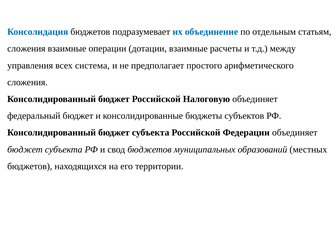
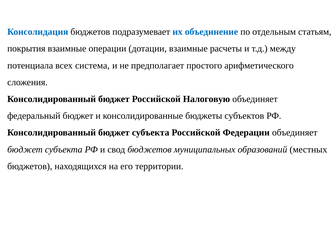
сложения: сложения -> покрытия (26, 49)
управления: управления -> потенциала (30, 65)
